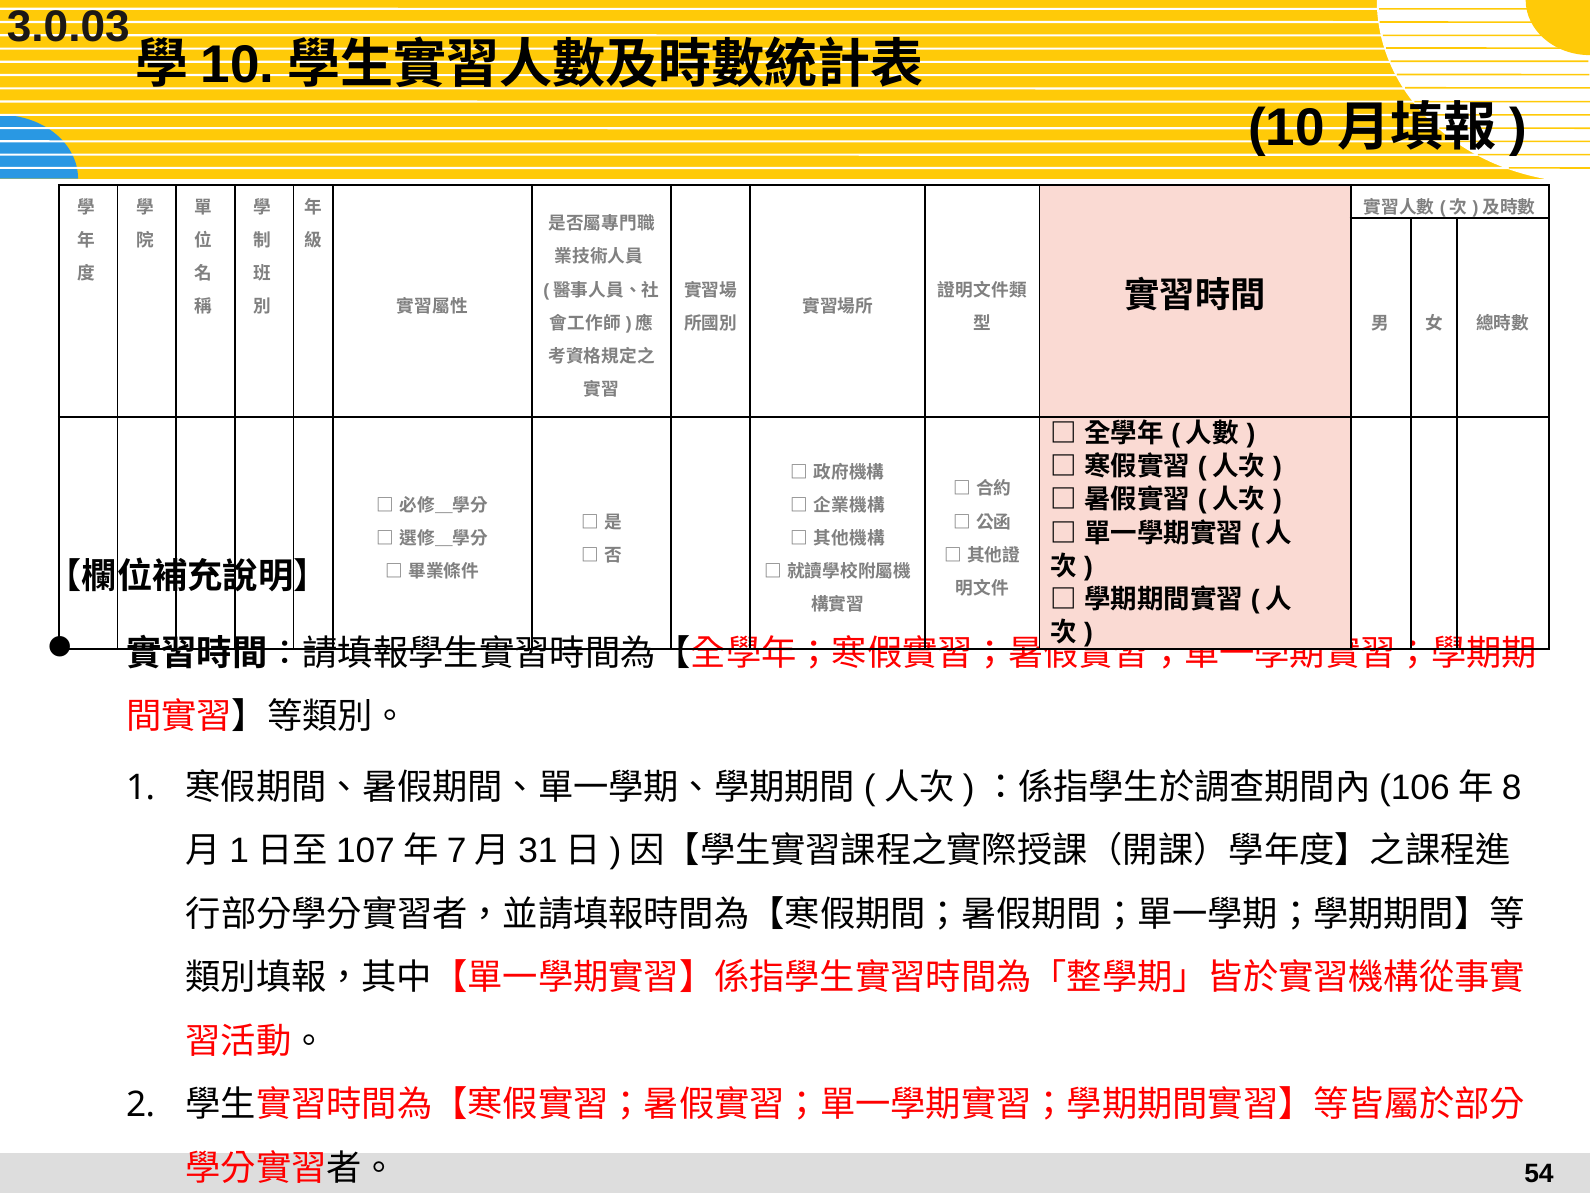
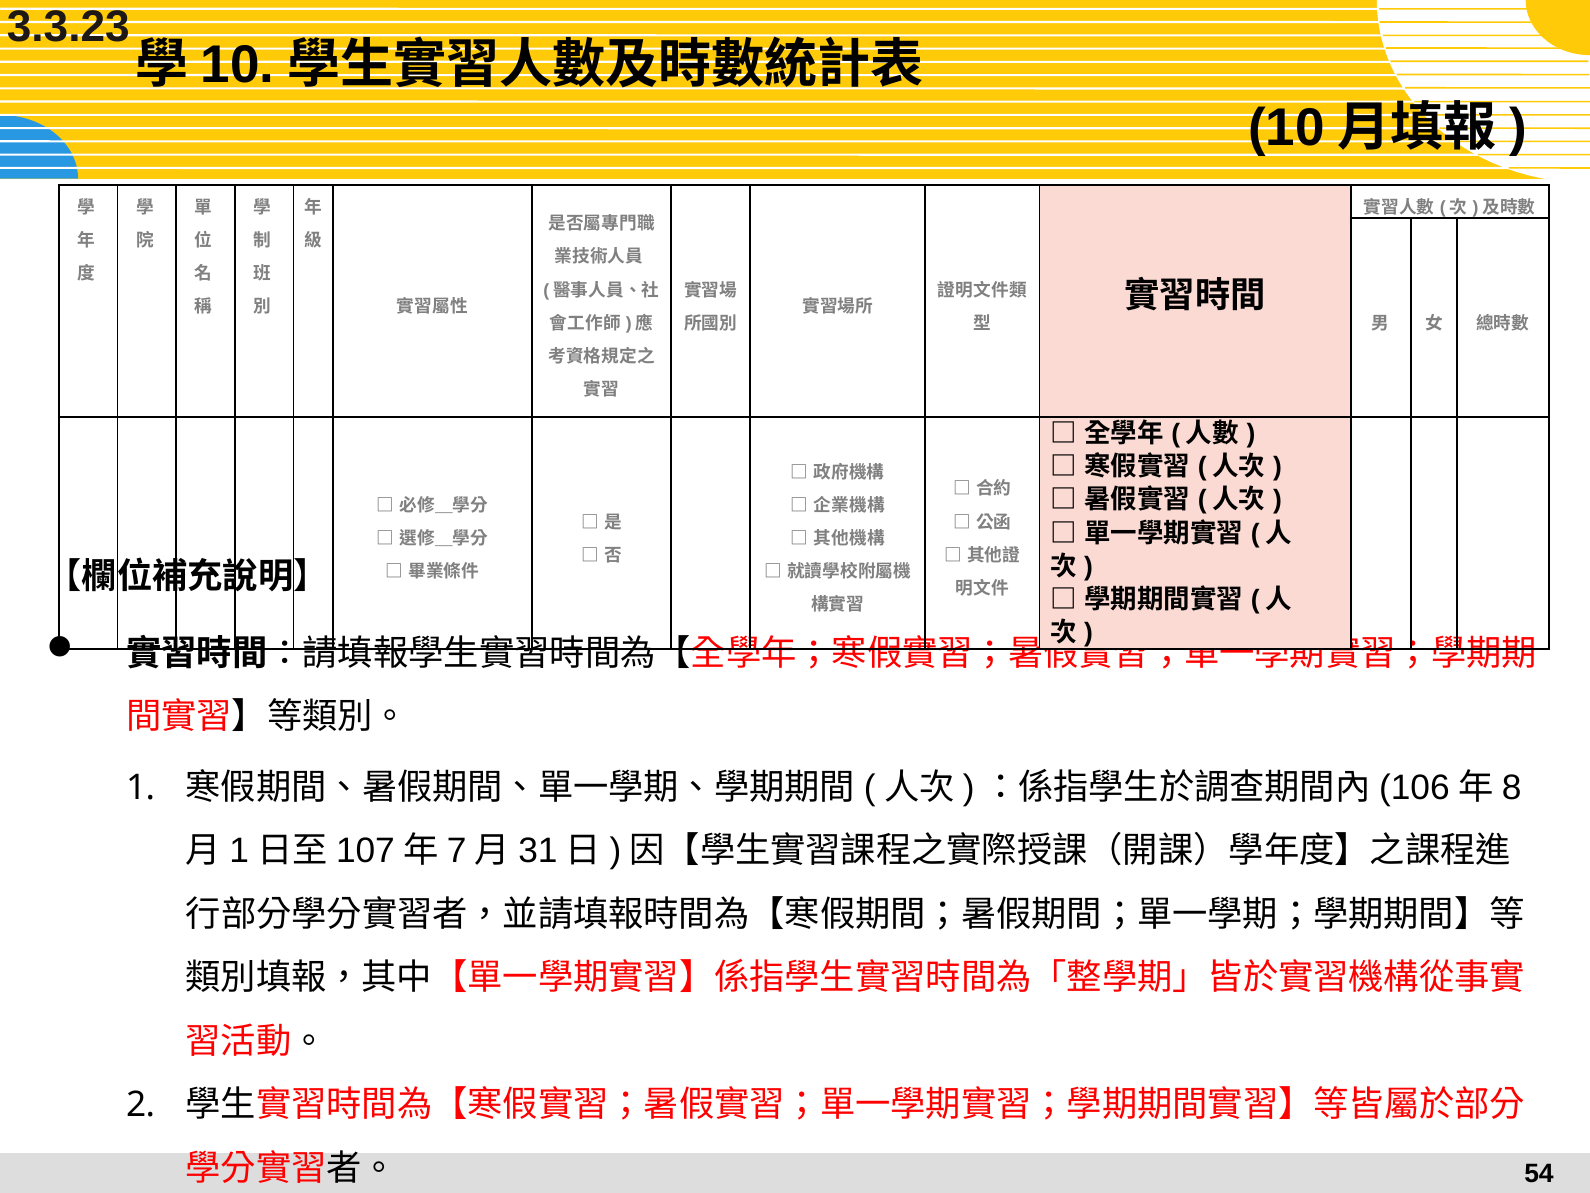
3.0.03: 3.0.03 -> 3.3.23 (68, 27)
